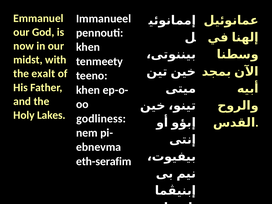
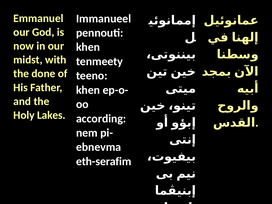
exalt: exalt -> done (43, 74)
godliness: godliness -> according (101, 119)
